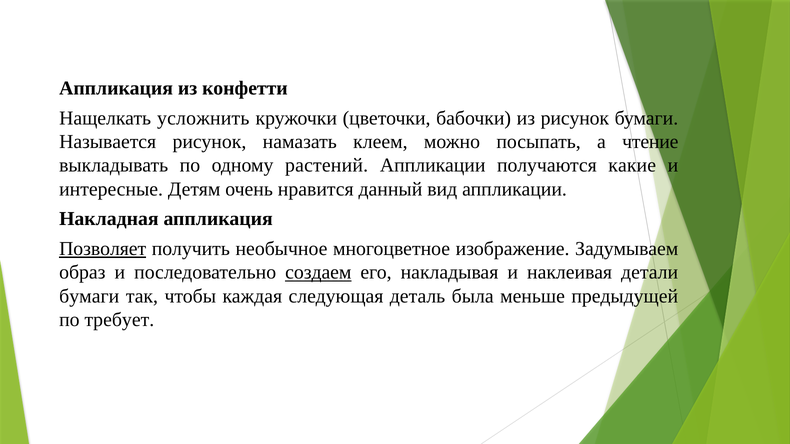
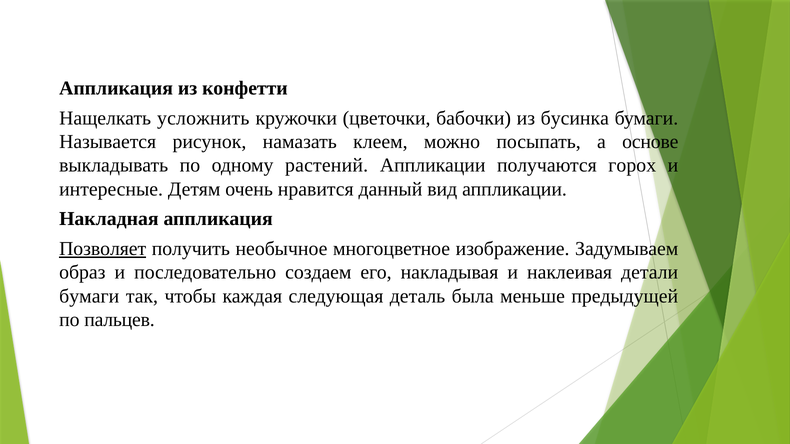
из рисунок: рисунок -> бусинка (575, 118)
чтение: чтение -> основе (650, 142)
какие: какие -> горох (632, 166)
создаем underline: present -> none (318, 273)
требует: требует -> пальцев (120, 320)
